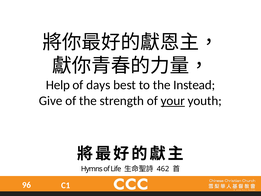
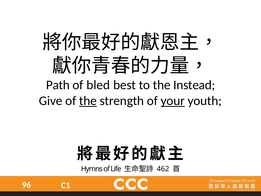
Help: Help -> Path (58, 85)
days: days -> bled (98, 85)
the underline: none -> present (88, 101)
